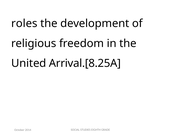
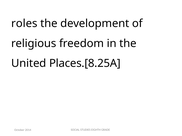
Arrival.[8.25A: Arrival.[8.25A -> Places.[8.25A (85, 64)
